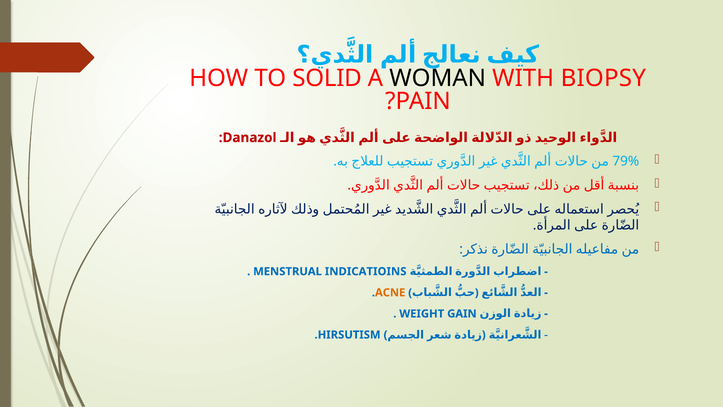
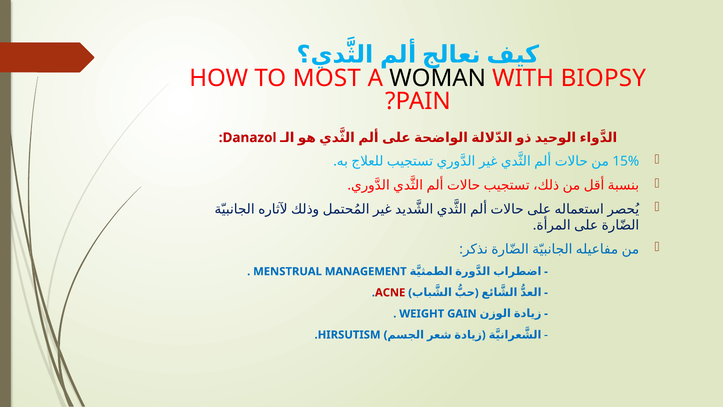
SOLID: SOLID -> MOST (327, 78)
79%: 79% -> 15% (626, 161)
INDICATIOINS: INDICATIOINS -> MANAGEMENT (366, 271)
ACNE colour: orange -> red (390, 292)
